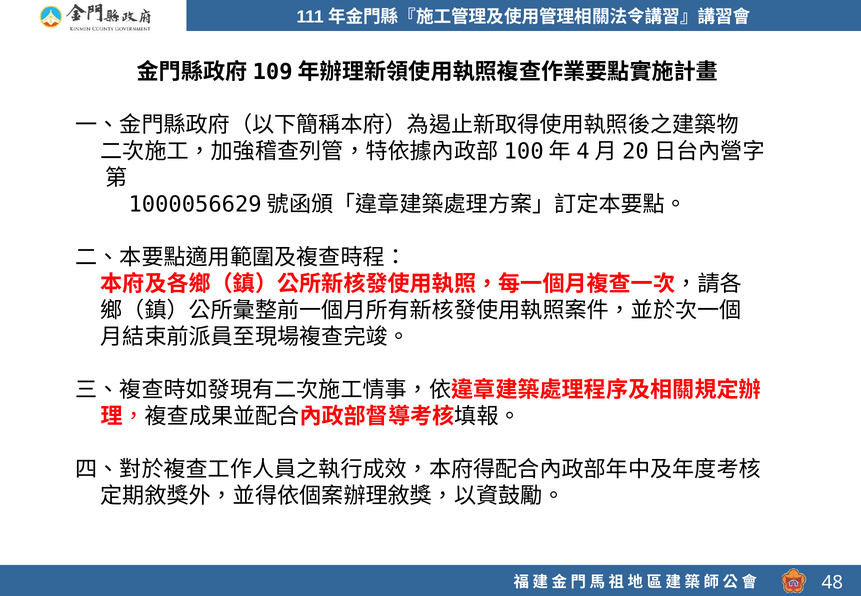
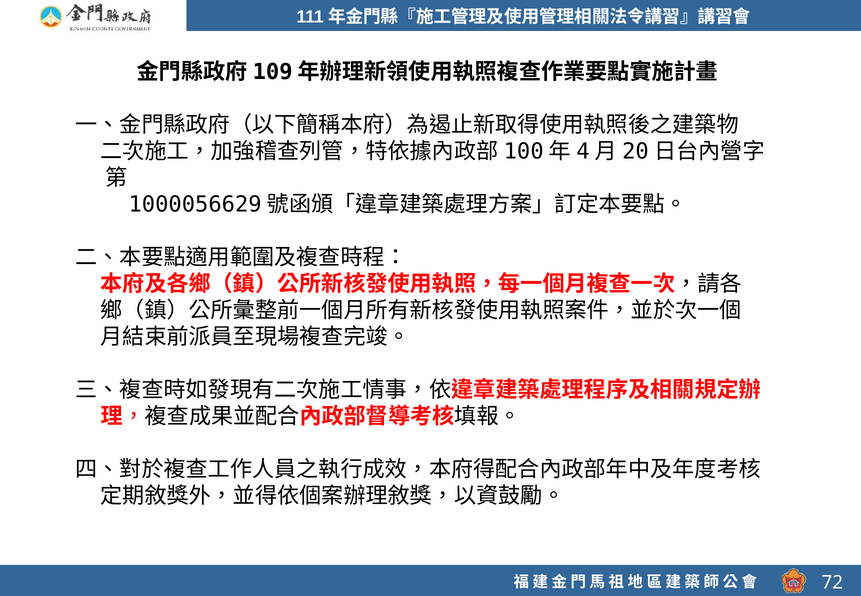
48: 48 -> 72 (832, 583)
